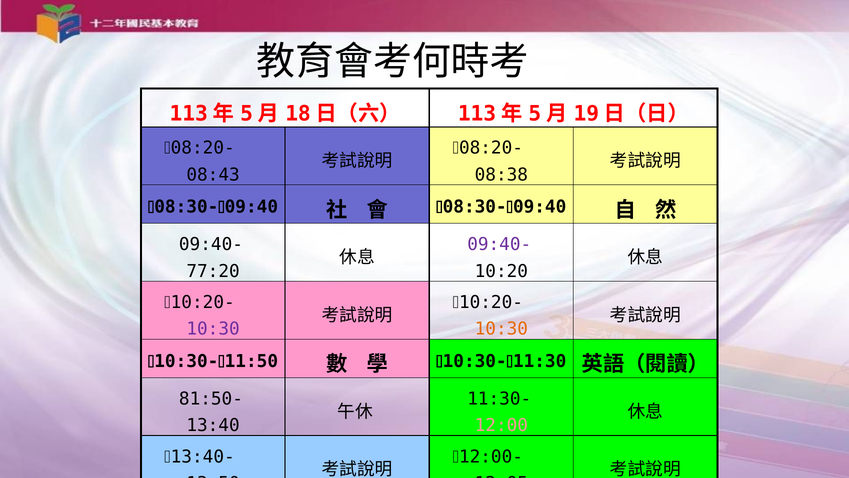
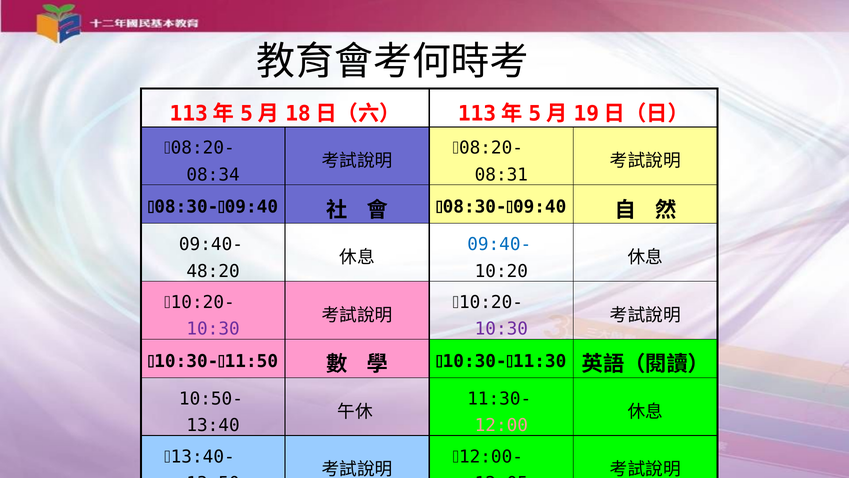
08:43: 08:43 -> 08:34 (213, 175)
08:38: 08:38 -> 08:31 (501, 175)
09:40- colour: purple -> blue (499, 244)
77:20: 77:20 -> 48:20 (213, 271)
10:30 colour: orange -> purple (501, 329)
81:50-: 81:50- -> 10:50- (211, 398)
